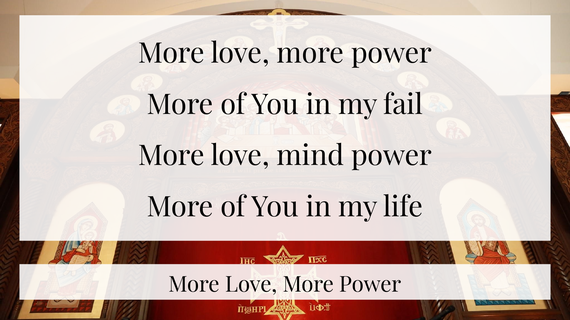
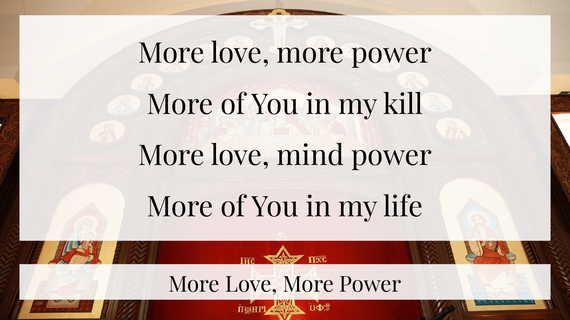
fail: fail -> kill (403, 105)
